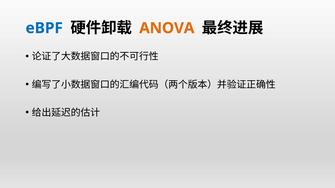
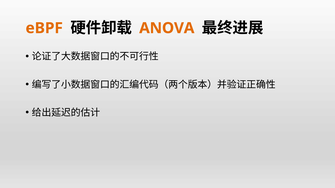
eBPF colour: blue -> orange (44, 28)
